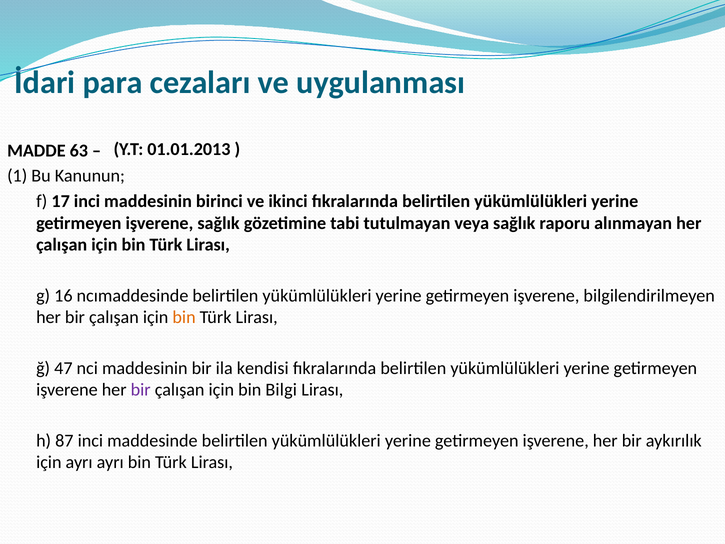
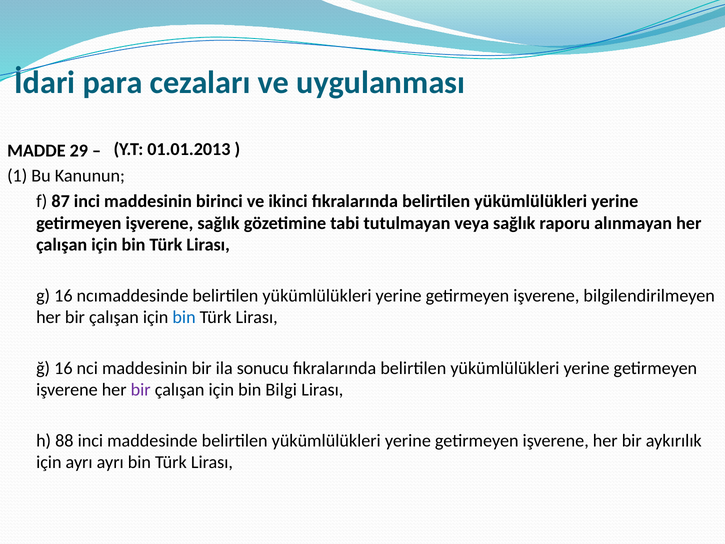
63: 63 -> 29 (79, 151)
17: 17 -> 87 (61, 201)
bin colour: orange -> blue (184, 317)
ğ 47: 47 -> 16 (63, 368)
kendisi: kendisi -> sonucu (263, 368)
87: 87 -> 88 (64, 441)
